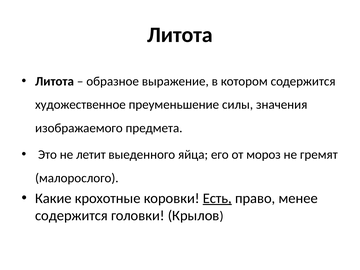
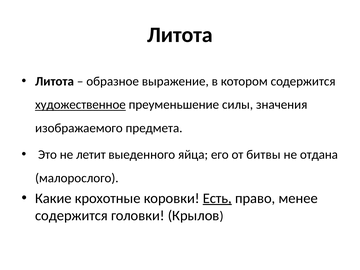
художественное underline: none -> present (80, 105)
мороз: мороз -> битвы (263, 155)
гремят: гремят -> отдана (319, 155)
